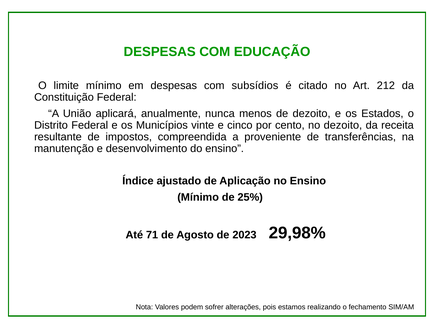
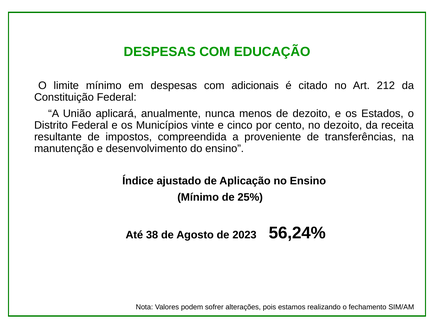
subsídios: subsídios -> adicionais (255, 86)
71: 71 -> 38 (152, 235)
29,98%: 29,98% -> 56,24% (297, 233)
